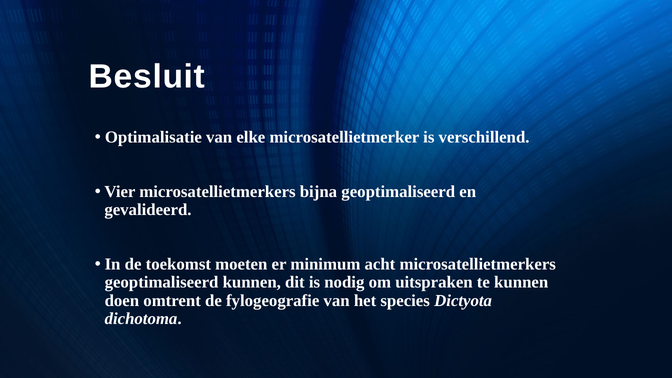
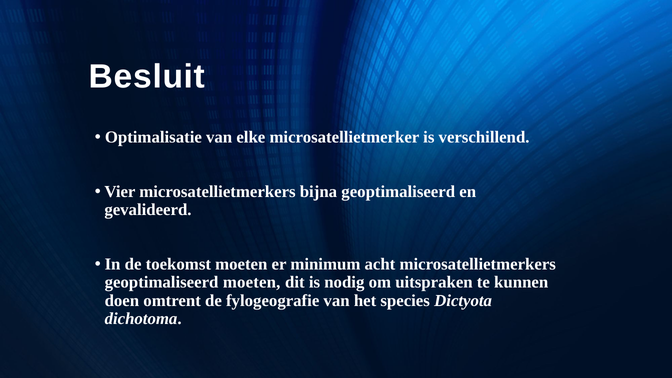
geoptimaliseerd kunnen: kunnen -> moeten (252, 282)
